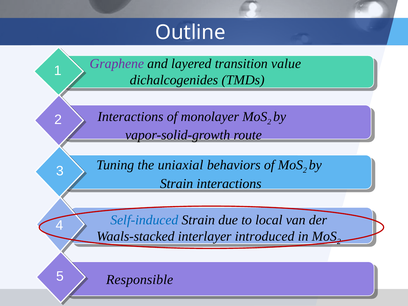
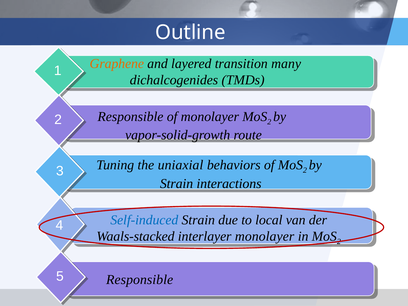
Graphene colour: purple -> orange (117, 64)
value: value -> many (286, 64)
Interactions: Interactions -> Responsible (130, 117)
interlayer introduced: introduced -> monolayer (265, 236)
